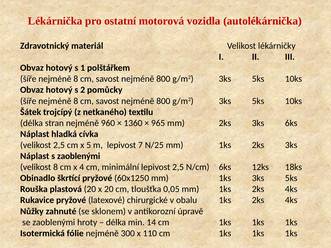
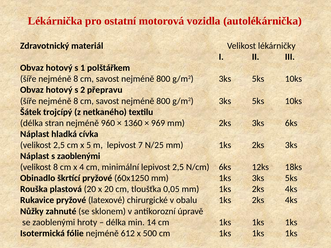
pomůcky: pomůcky -> přepravu (105, 90)
965: 965 -> 969 (158, 123)
300: 300 -> 612 (128, 234)
110: 110 -> 500 (150, 234)
